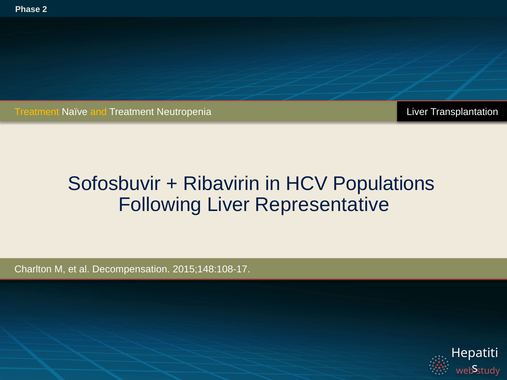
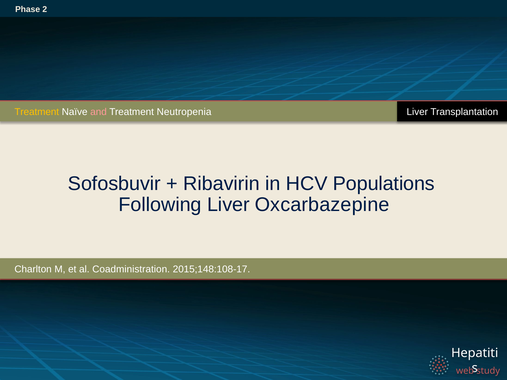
and colour: yellow -> pink (99, 112)
Representative: Representative -> Oxcarbazepine (322, 205)
Decompensation: Decompensation -> Coadministration (131, 269)
